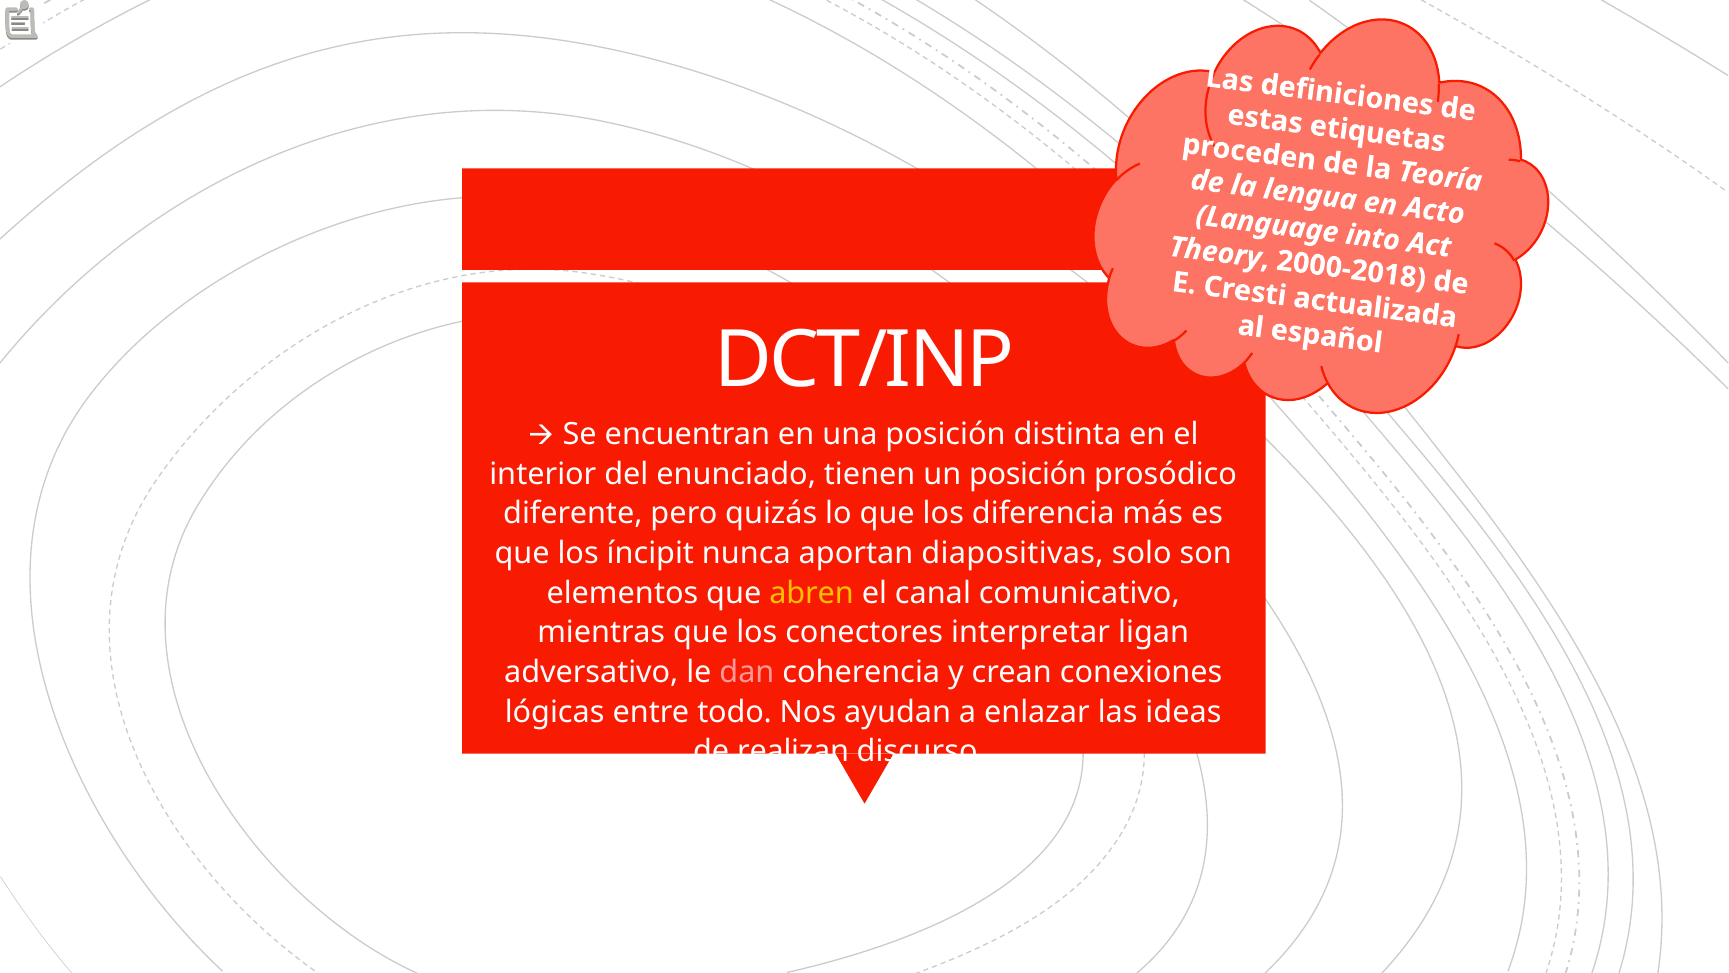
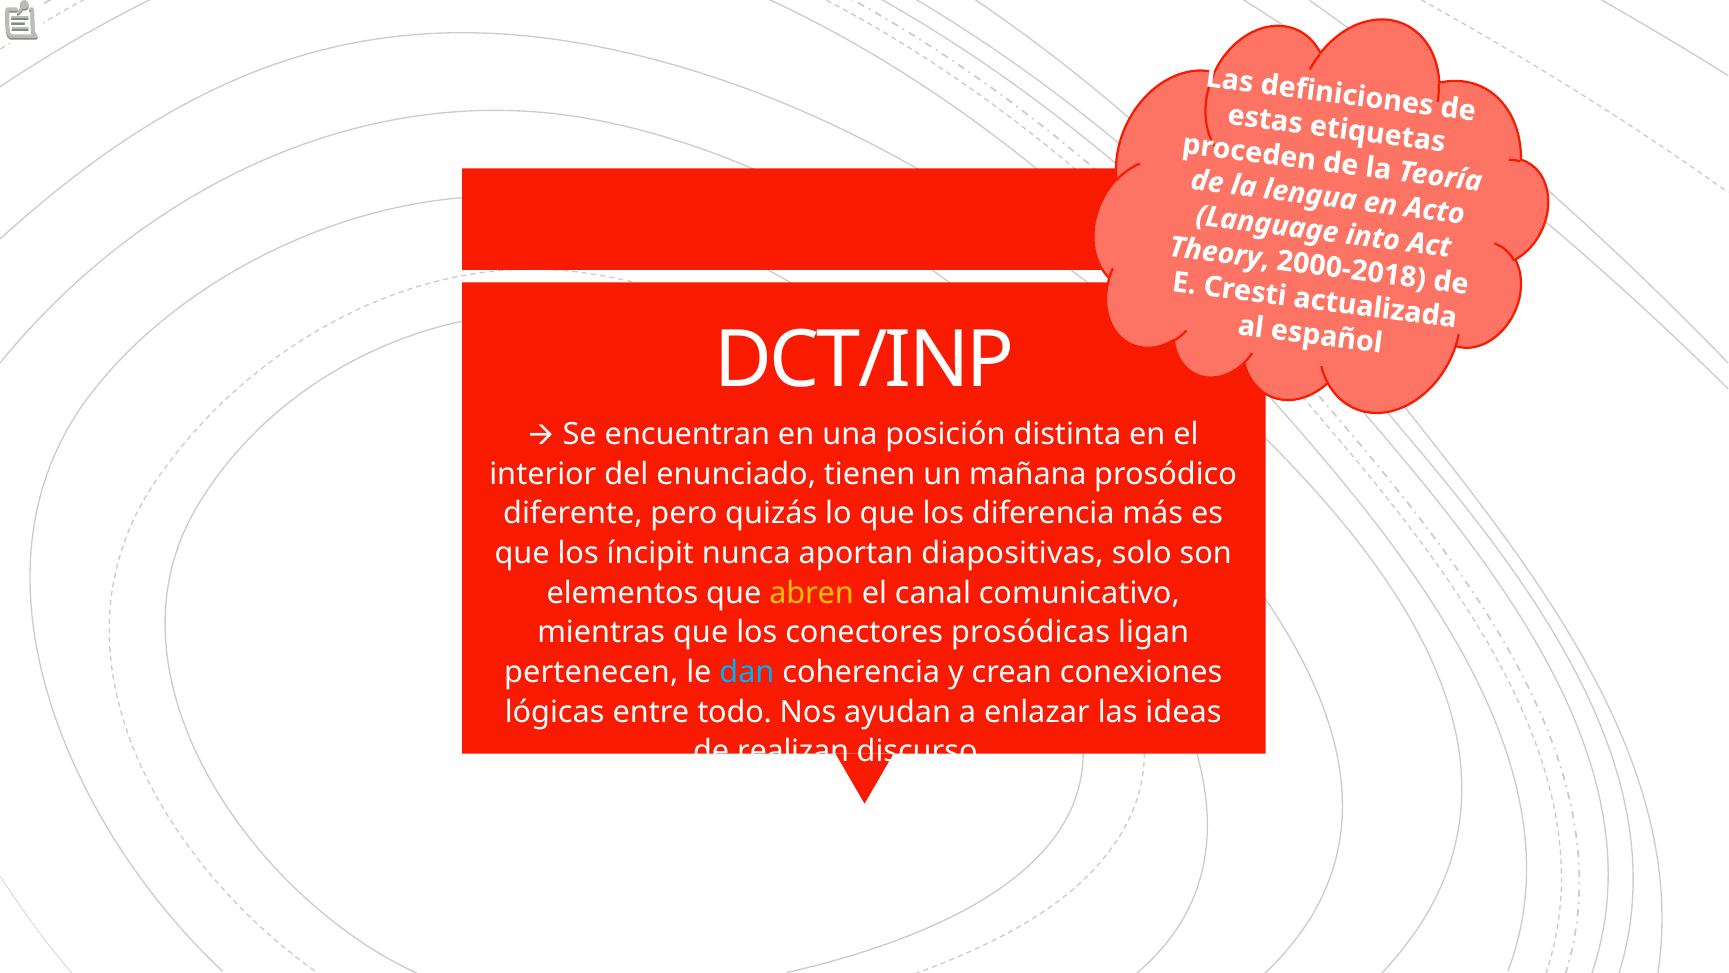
un posición: posición -> mañana (1028, 474)
interpretar: interpretar -> prosódicas (1031, 632)
adversativo: adversativo -> pertenecen (591, 672)
dan colour: pink -> light blue (747, 672)
